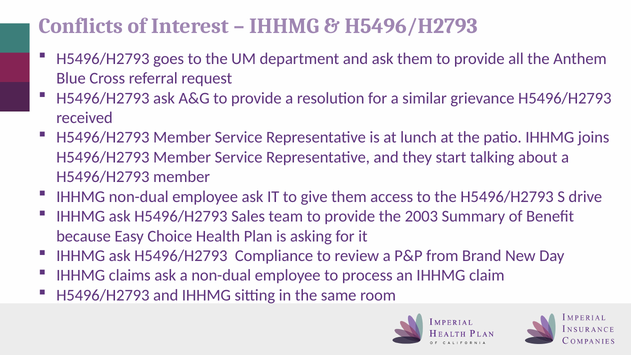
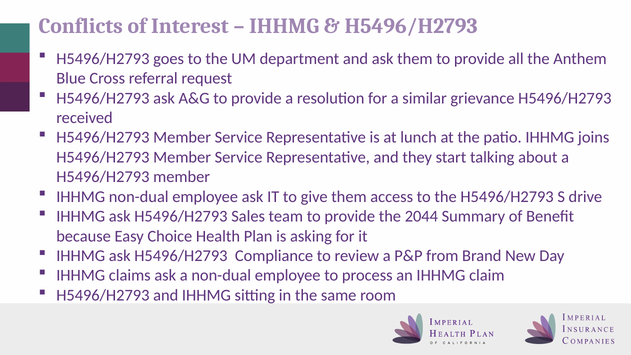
2003: 2003 -> 2044 (421, 216)
